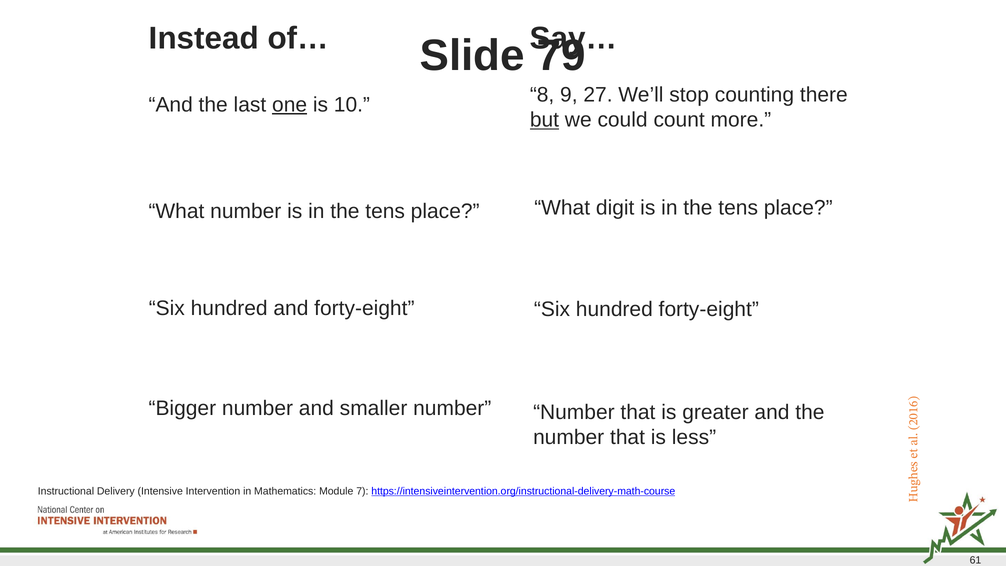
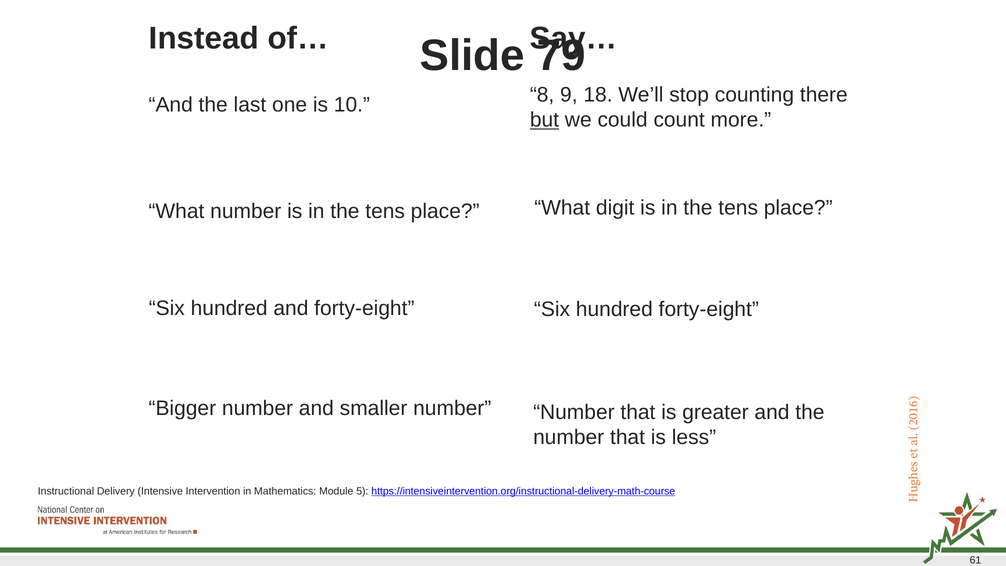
27: 27 -> 18 (598, 95)
one underline: present -> none (290, 105)
7: 7 -> 5 (362, 491)
